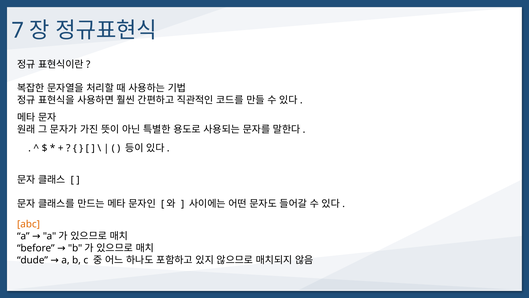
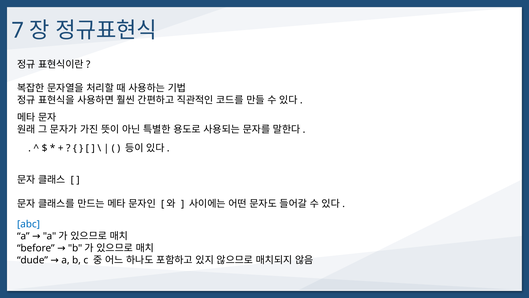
abc colour: orange -> blue (28, 224)
